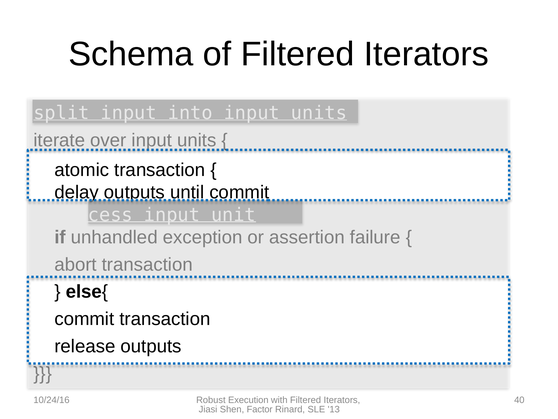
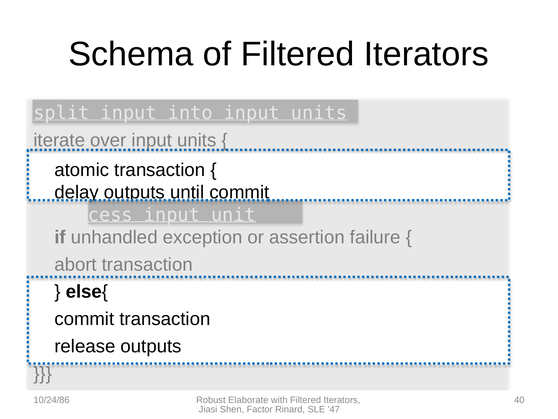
10/24/16: 10/24/16 -> 10/24/86 (52, 400)
Execution: Execution -> Elaborate (248, 400)
13: 13 -> 47 (334, 409)
